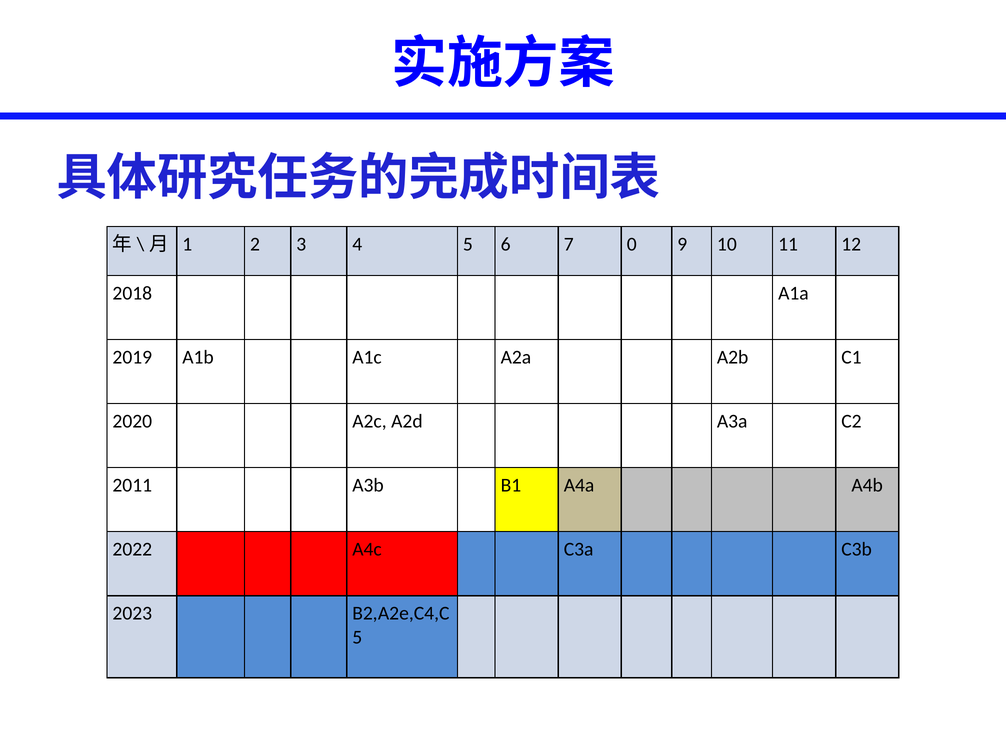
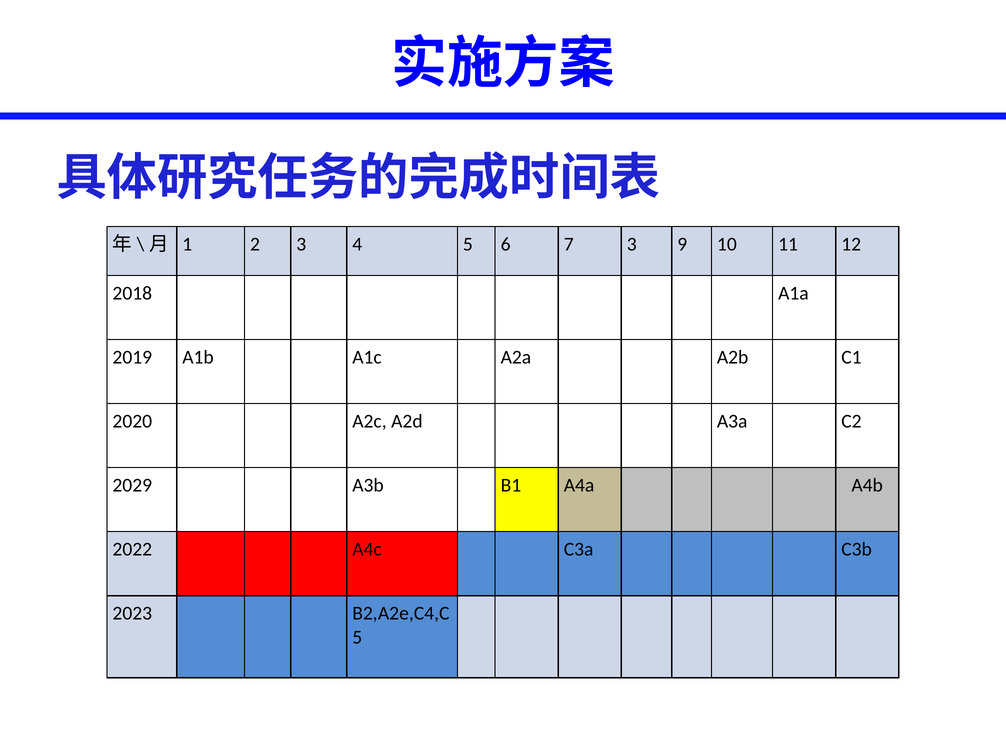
7 0: 0 -> 3 (632, 244)
2011: 2011 -> 2029 (132, 486)
